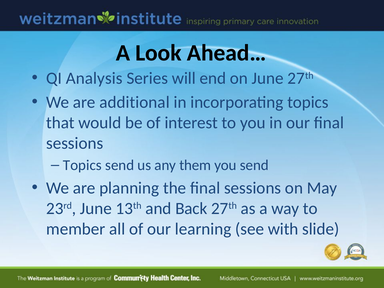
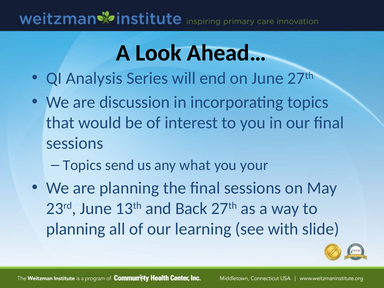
additional: additional -> discussion (135, 102)
them: them -> what (195, 165)
you send: send -> your (254, 165)
member: member -> planning (76, 229)
